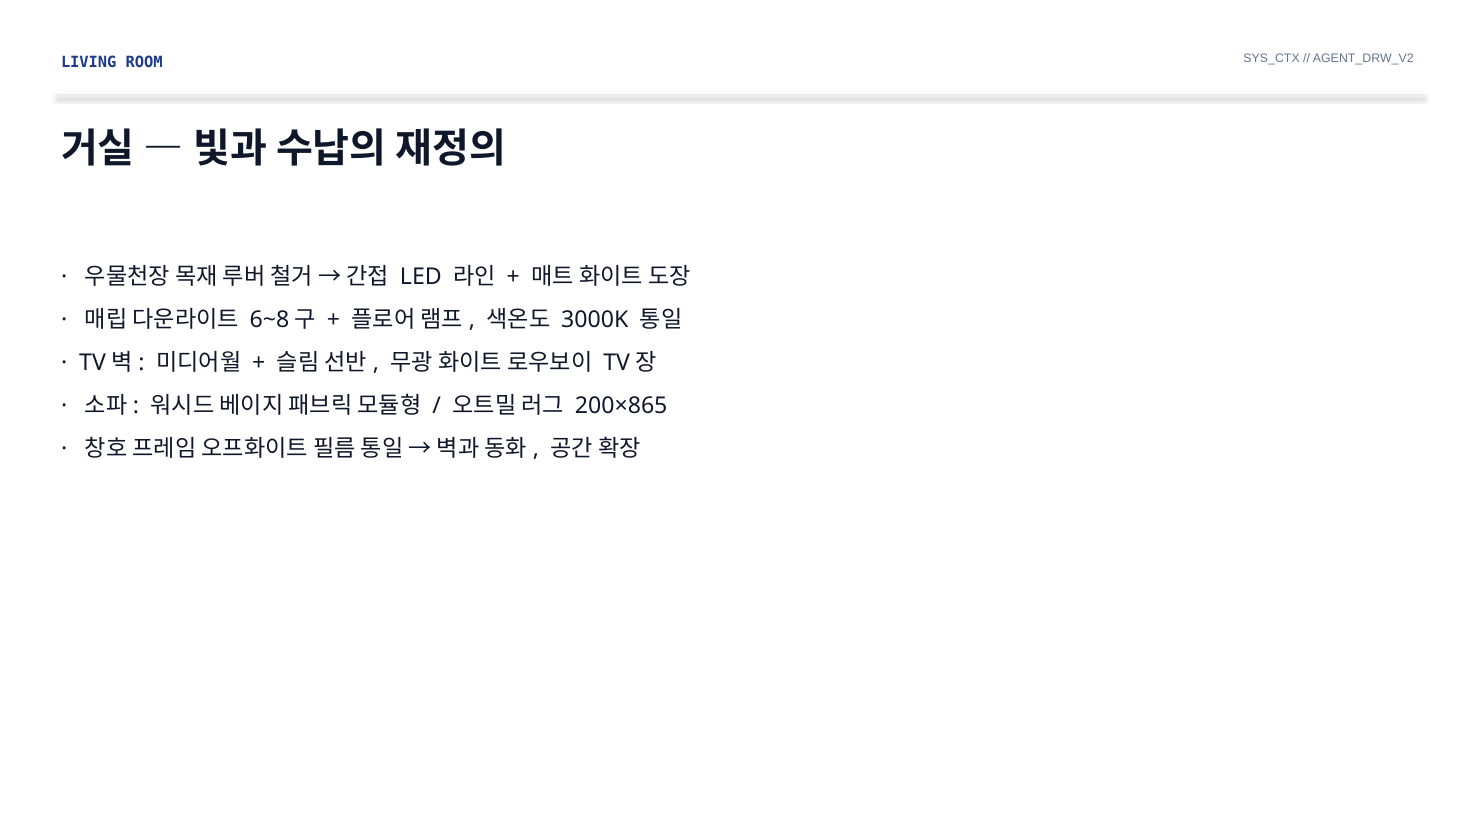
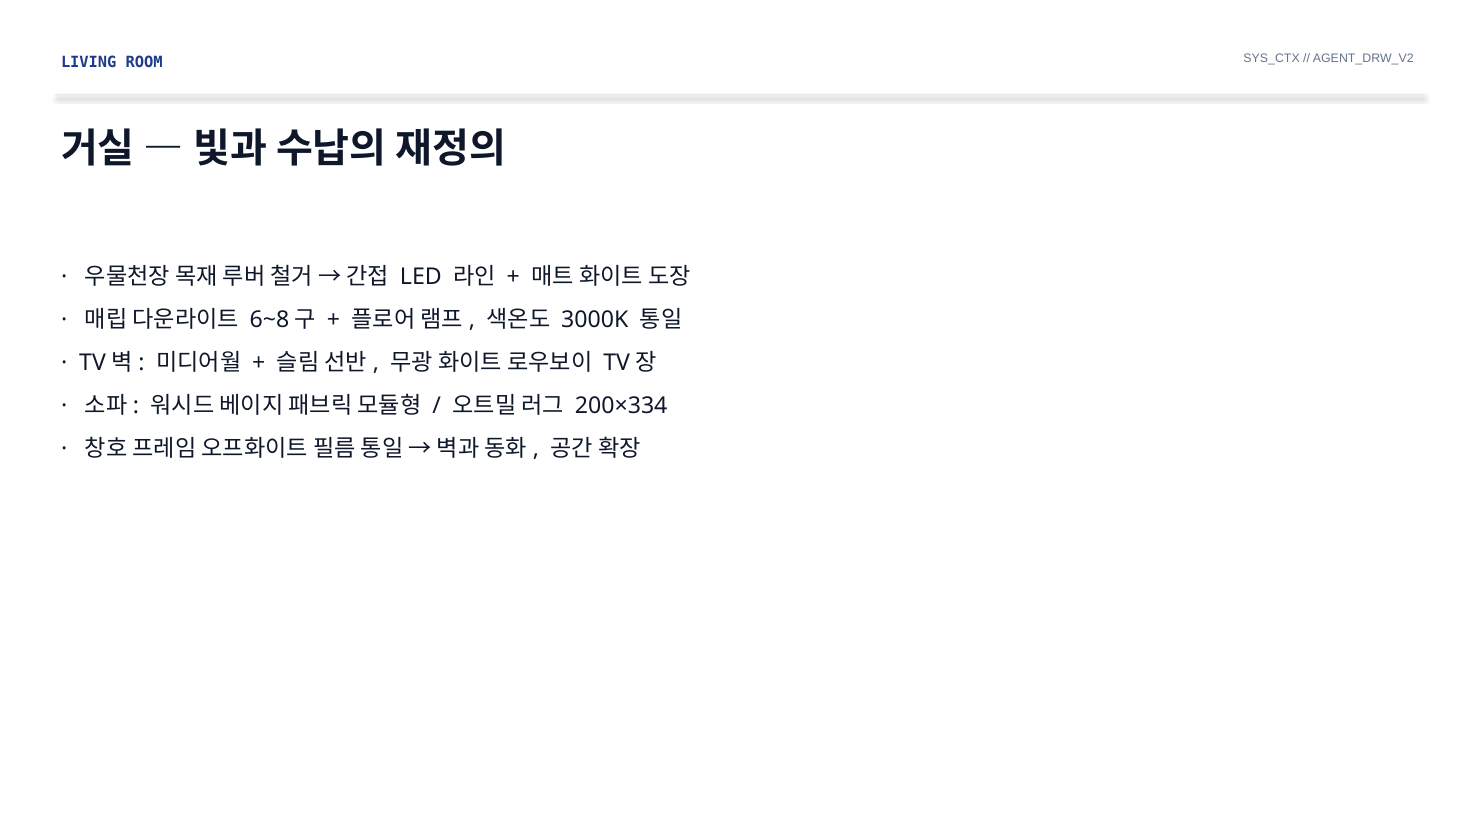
200×865: 200×865 -> 200×334 (621, 406)
